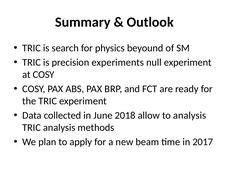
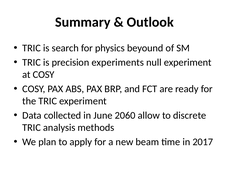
2018: 2018 -> 2060 (125, 115)
to analysis: analysis -> discrete (190, 115)
